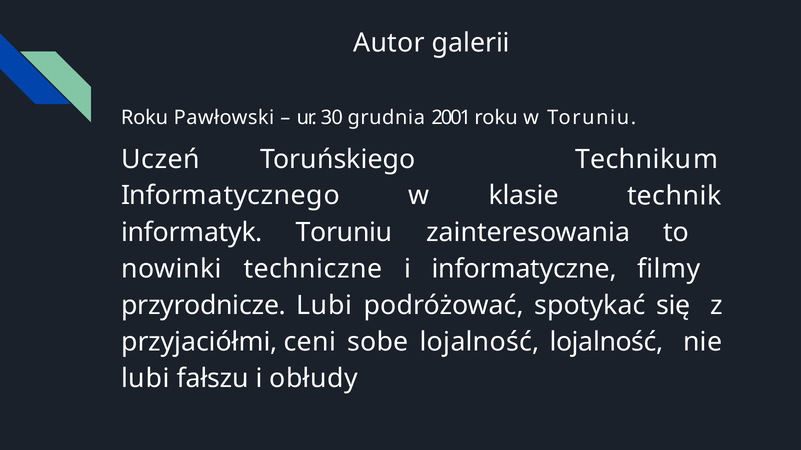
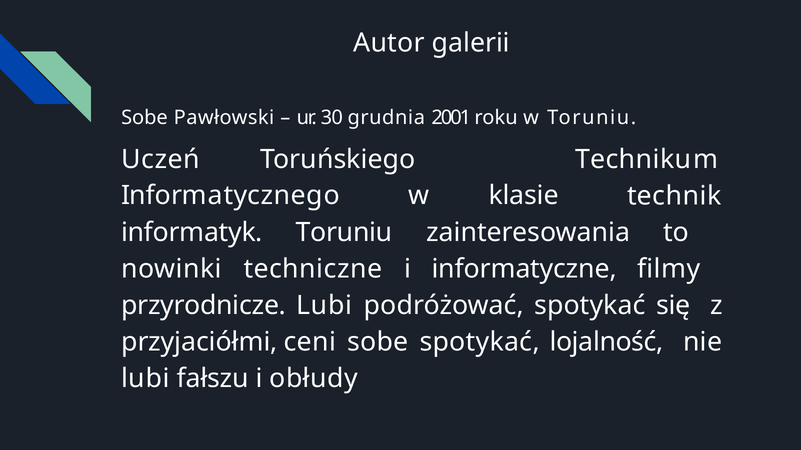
Roku: Roku -> Sobe (144, 118)
sobe lojalność: lojalność -> spotykać (480, 342)
